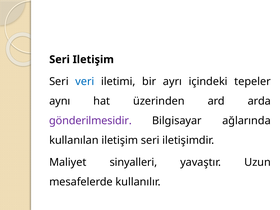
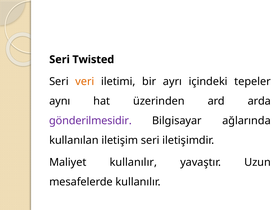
Seri Iletişim: Iletişim -> Twisted (93, 60)
veri colour: blue -> orange (85, 81)
Maliyet sinyalleri: sinyalleri -> kullanılır (133, 162)
